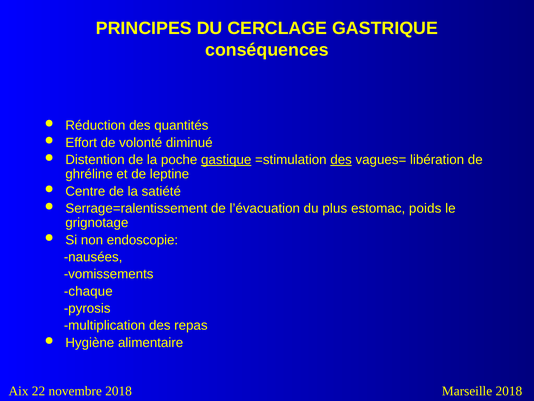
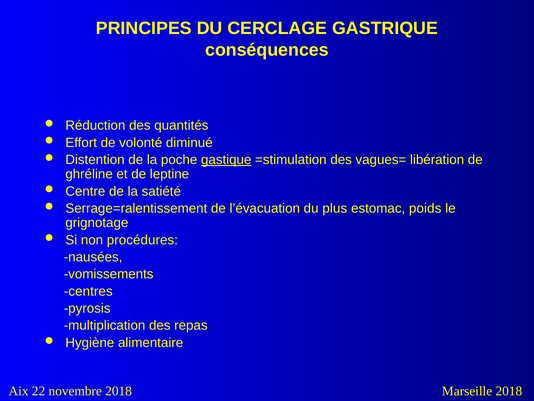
des underline: present -> none (341, 160)
endoscopie: endoscopie -> procédures (142, 240)
chaque: chaque -> centres (88, 291)
